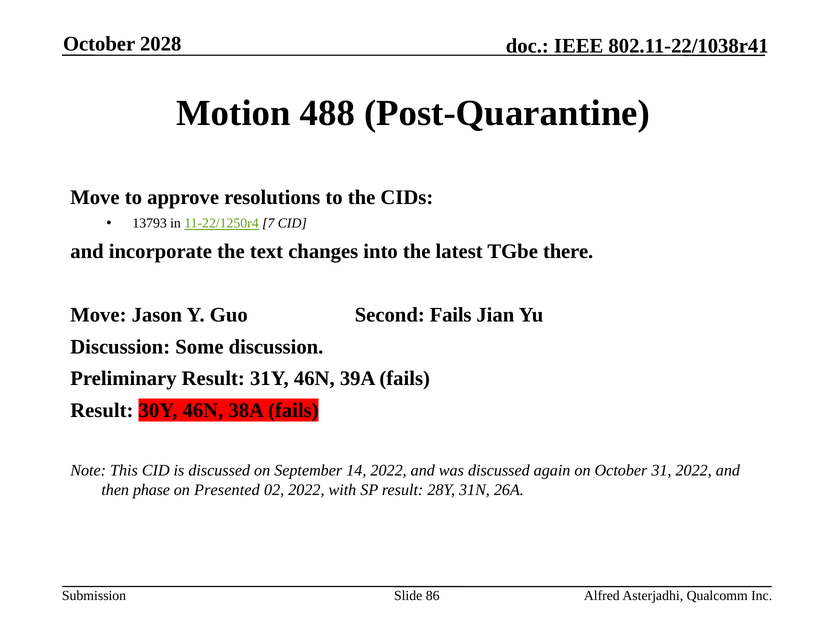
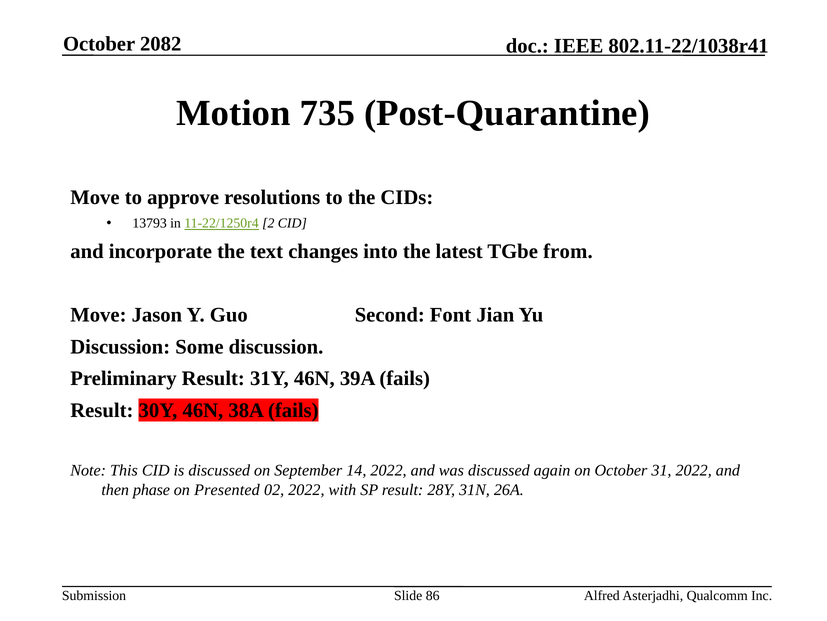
2028: 2028 -> 2082 (161, 44)
488: 488 -> 735 (327, 113)
7: 7 -> 2 (268, 223)
there: there -> from (568, 251)
Second Fails: Fails -> Font (451, 315)
